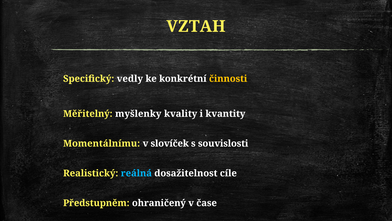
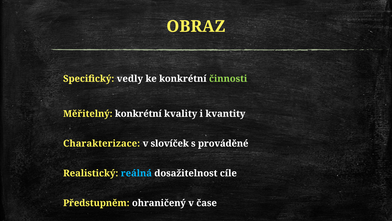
VZTAH: VZTAH -> OBRAZ (196, 26)
činnosti colour: yellow -> light green (228, 79)
Měřitelný myšlenky: myšlenky -> konkrétní (138, 114)
Momentálnímu: Momentálnímu -> Charakterizace (102, 143)
souvislosti: souvislosti -> prováděné (223, 143)
